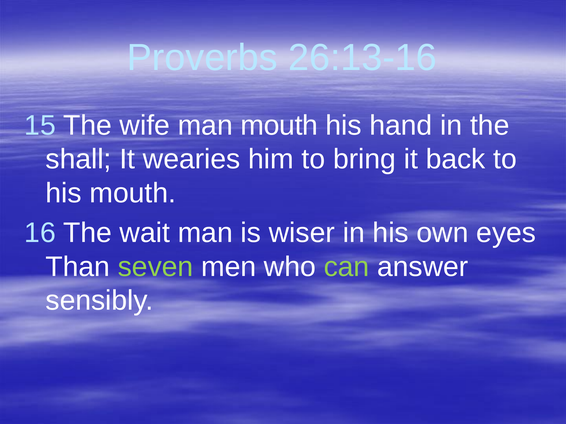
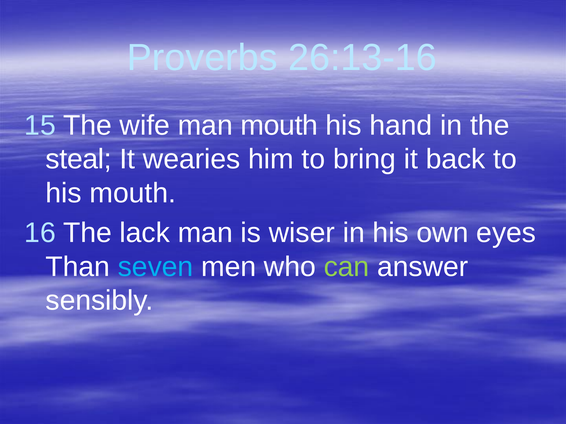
shall: shall -> steal (79, 160)
wait: wait -> lack (145, 233)
seven colour: light green -> light blue (156, 267)
